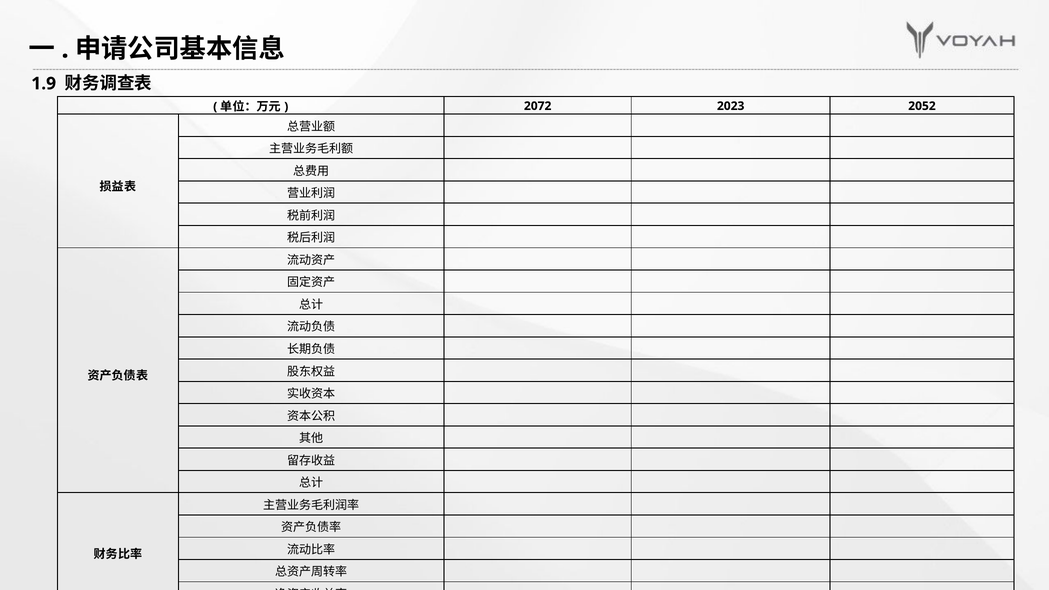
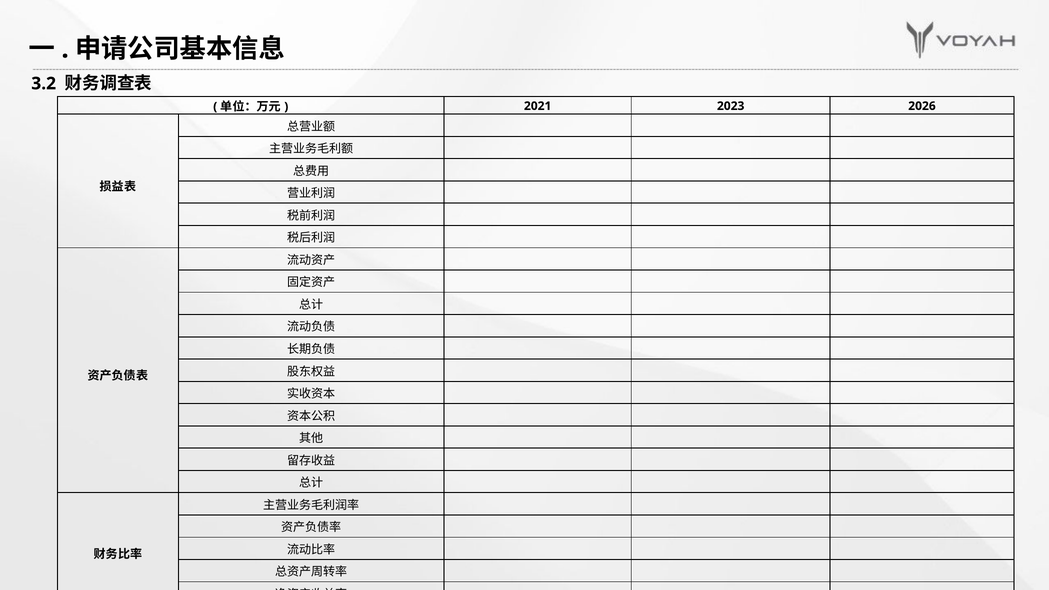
1.9: 1.9 -> 3.2 (44, 84)
2072: 2072 -> 2021 (538, 106)
2052: 2052 -> 2026 (922, 106)
